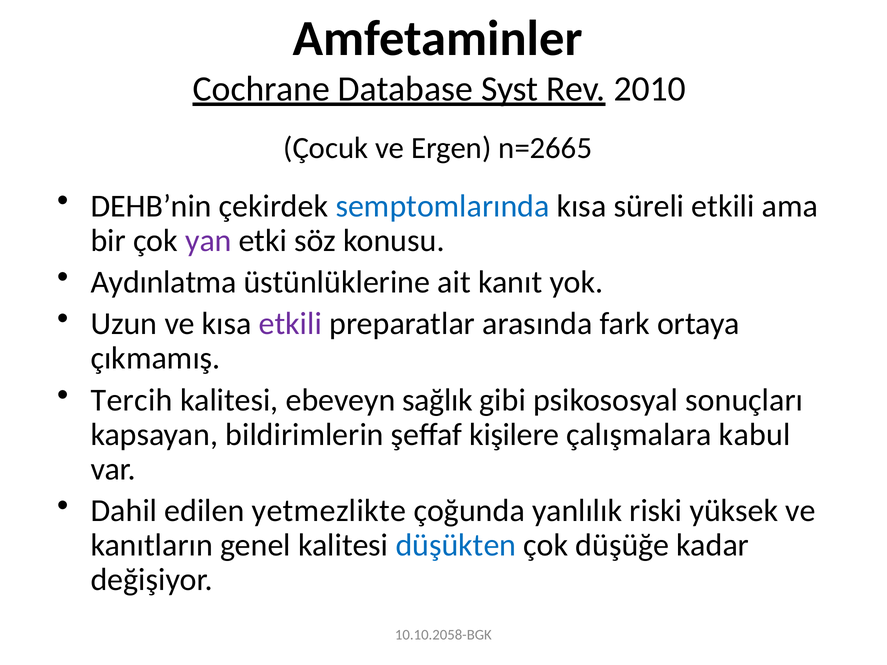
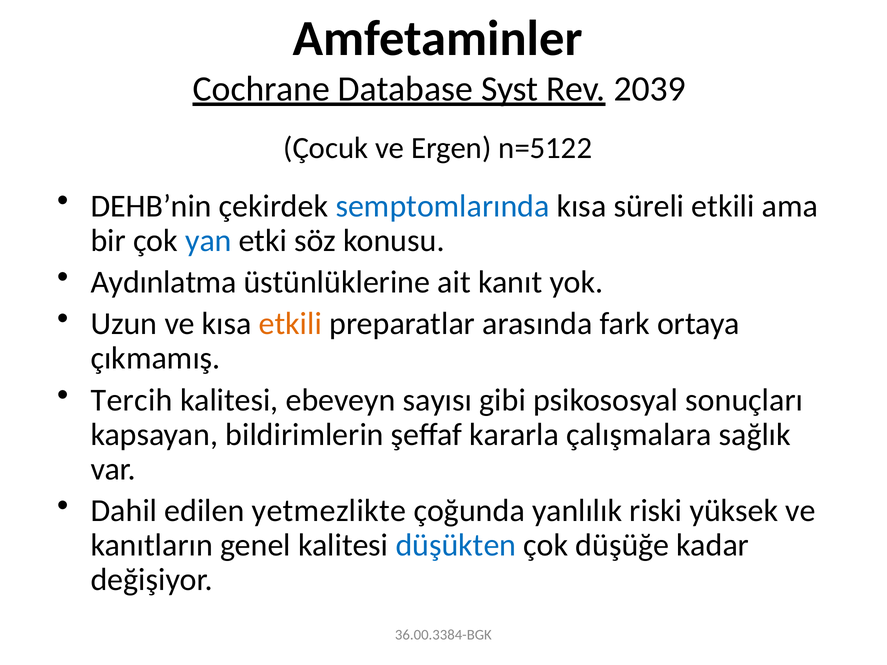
2010: 2010 -> 2039 (650, 89)
n=2665: n=2665 -> n=5122 (545, 148)
yan colour: purple -> blue (208, 241)
etkili colour: purple -> orange (290, 324)
sağlık: sağlık -> sayısı (437, 400)
kişilere: kişilere -> kararla (514, 435)
kabul: kabul -> sağlık (755, 435)
10.10.2058-BGK: 10.10.2058-BGK -> 36.00.3384-BGK (443, 635)
